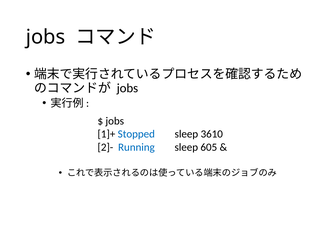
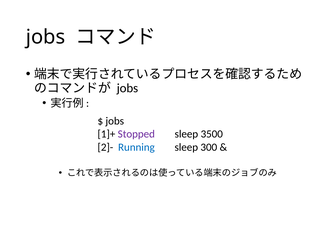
Stopped colour: blue -> purple (136, 134)
3610: 3610 -> 3500 (212, 134)
605: 605 -> 300 (209, 147)
